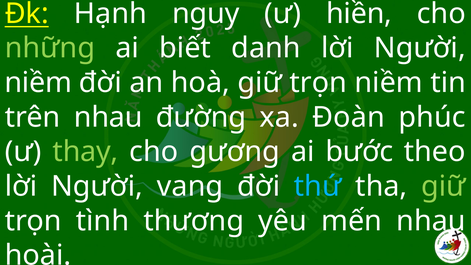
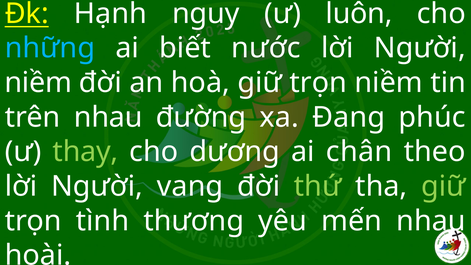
hiền: hiền -> luôn (359, 14)
những colour: light green -> light blue (50, 48)
danh: danh -> nước (266, 48)
Đoàn: Đoàn -> Đang (349, 117)
gương: gương -> dương (235, 152)
bước: bước -> chân (359, 152)
thứ colour: light blue -> light green (318, 186)
